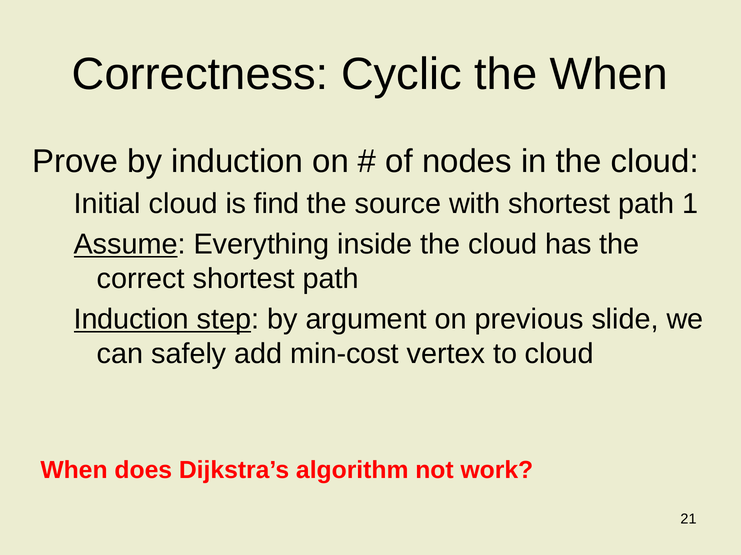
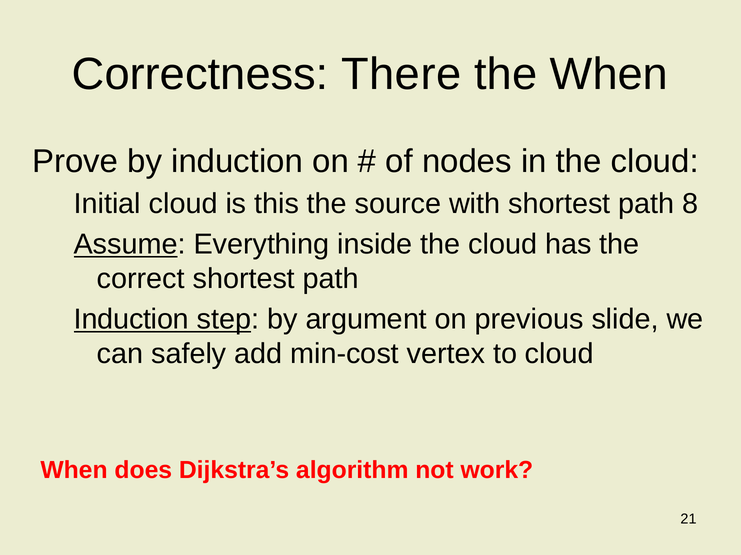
Cyclic: Cyclic -> There (401, 74)
find: find -> this (277, 204)
1: 1 -> 8 (690, 204)
